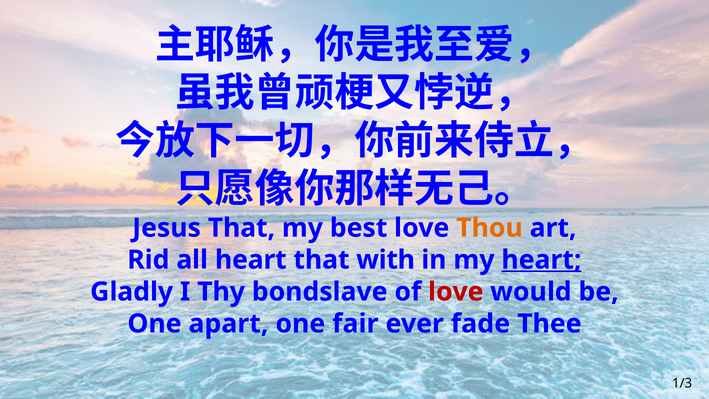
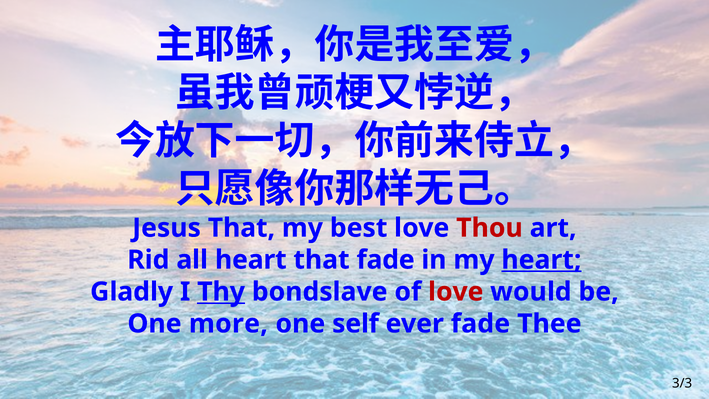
Thou colour: orange -> red (489, 228)
that with: with -> fade (386, 260)
Thy underline: none -> present (221, 292)
apart: apart -> more (228, 324)
fair: fair -> self (356, 324)
1/3: 1/3 -> 3/3 (682, 383)
